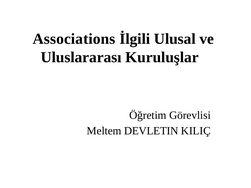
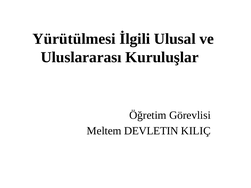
Associations: Associations -> Yürütülmesi (74, 39)
